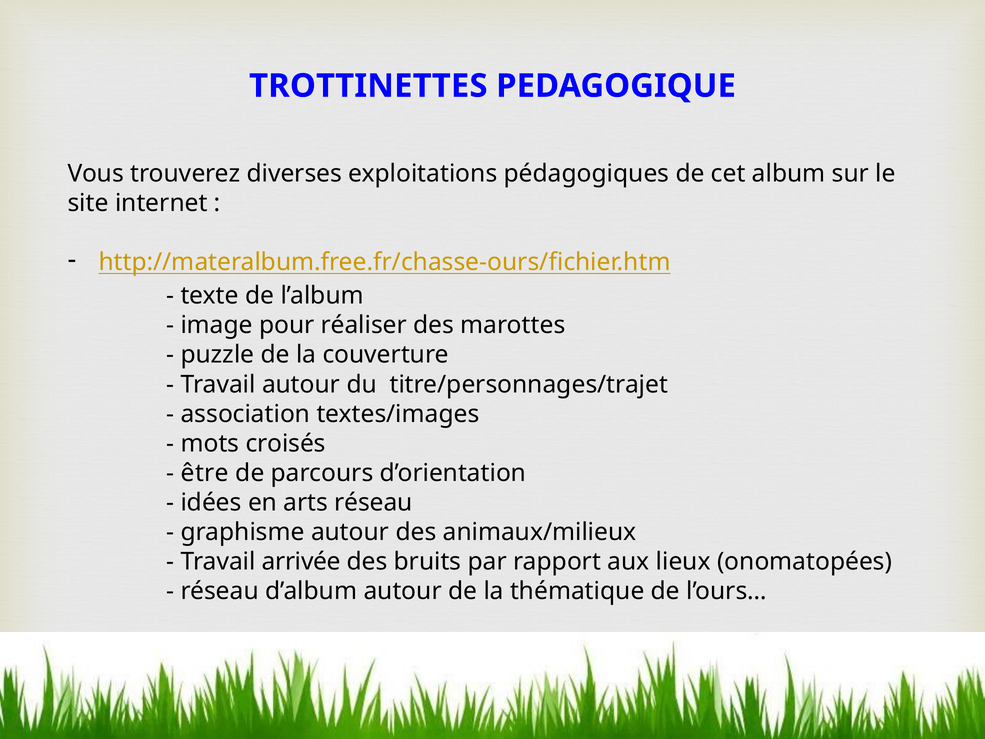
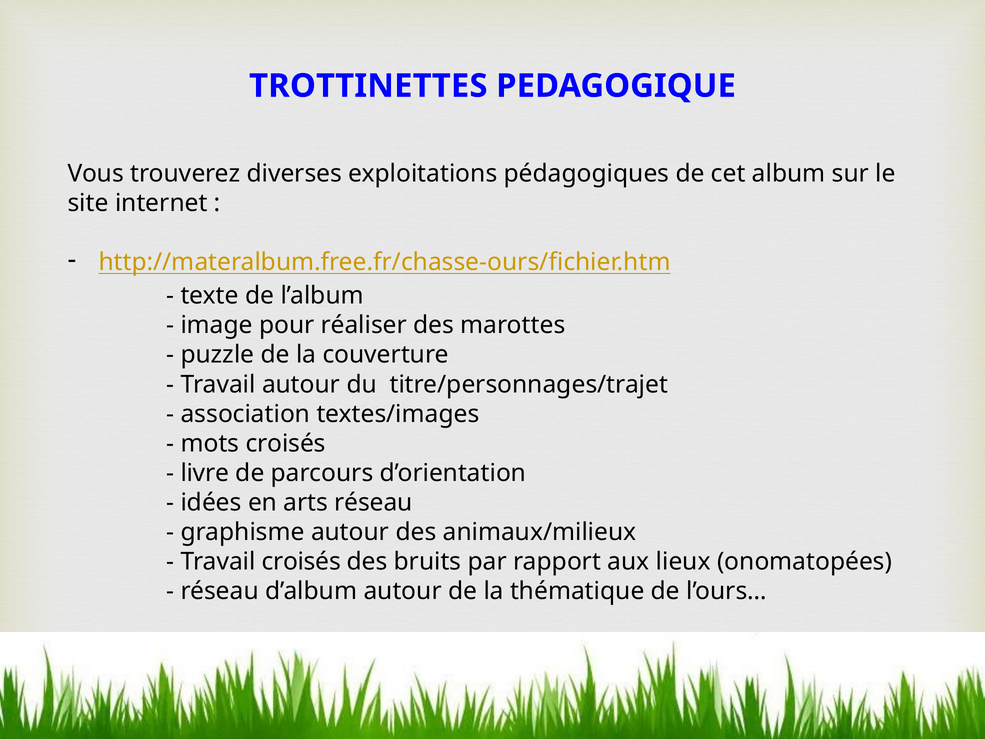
être: être -> livre (205, 473)
Travail arrivée: arrivée -> croisés (301, 562)
